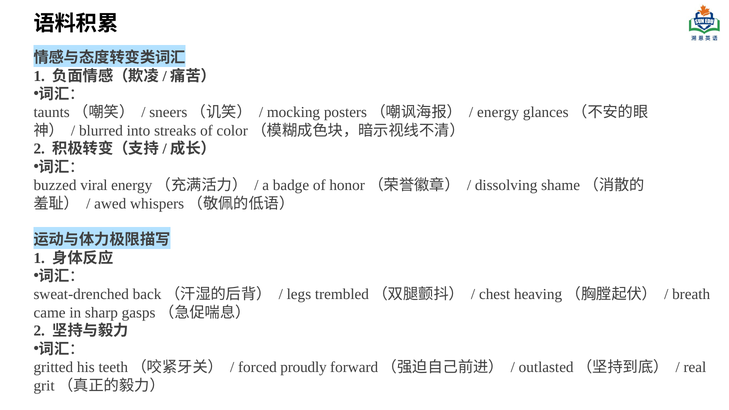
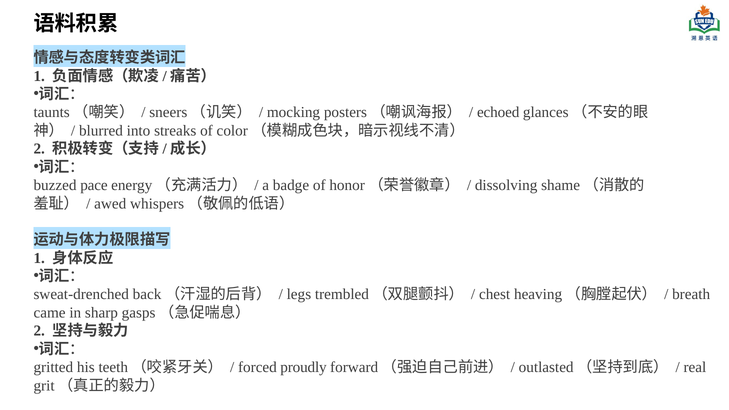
energy: energy -> echoed (498, 112)
viral: viral -> pace (94, 185)
